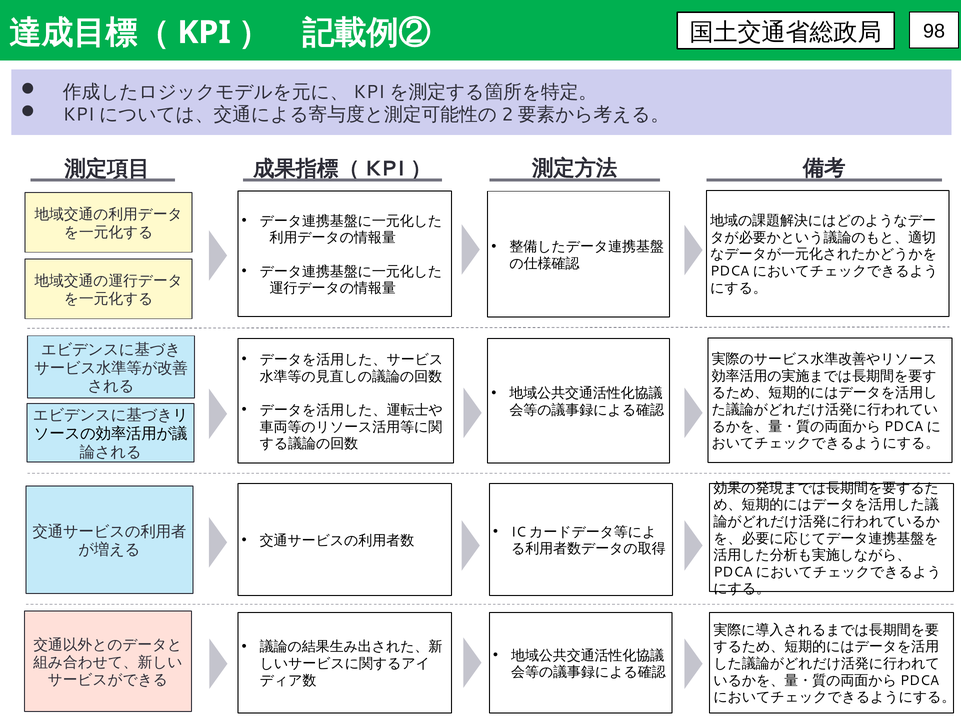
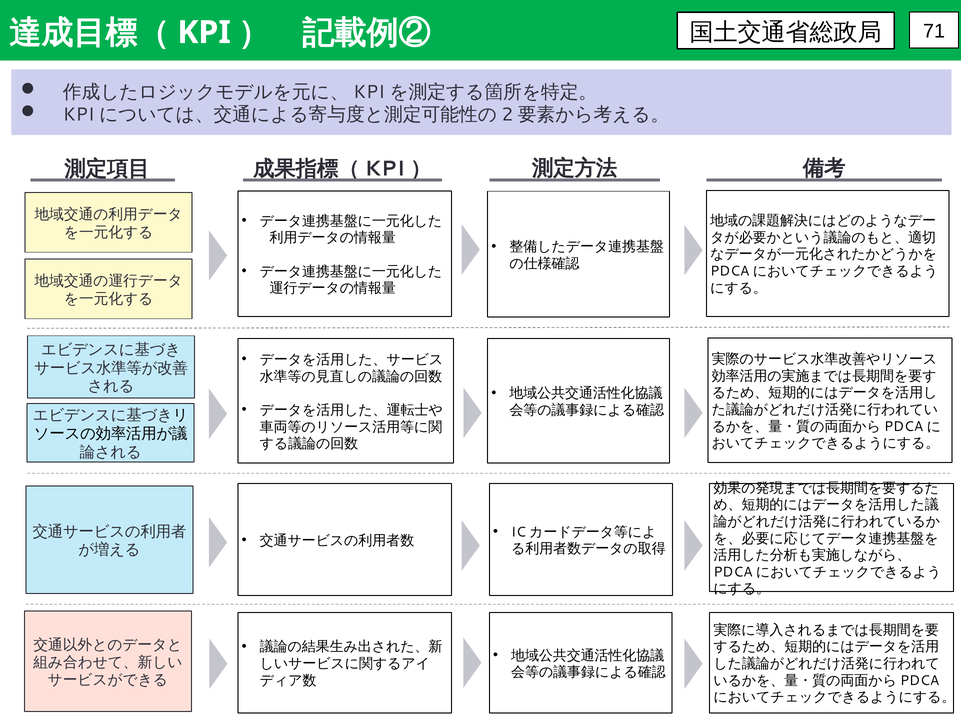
98: 98 -> 71 (934, 31)
